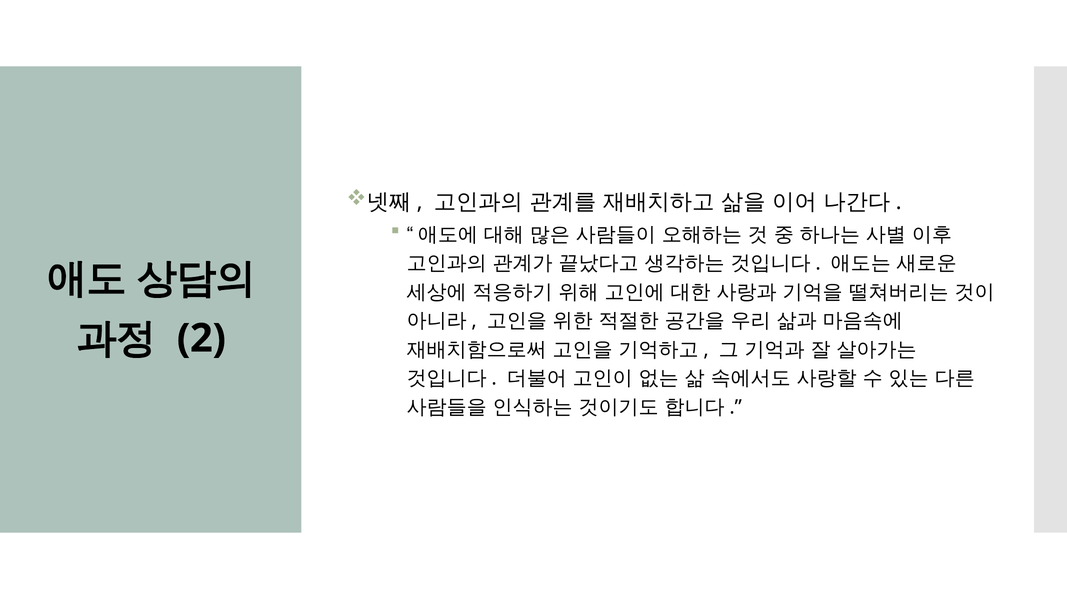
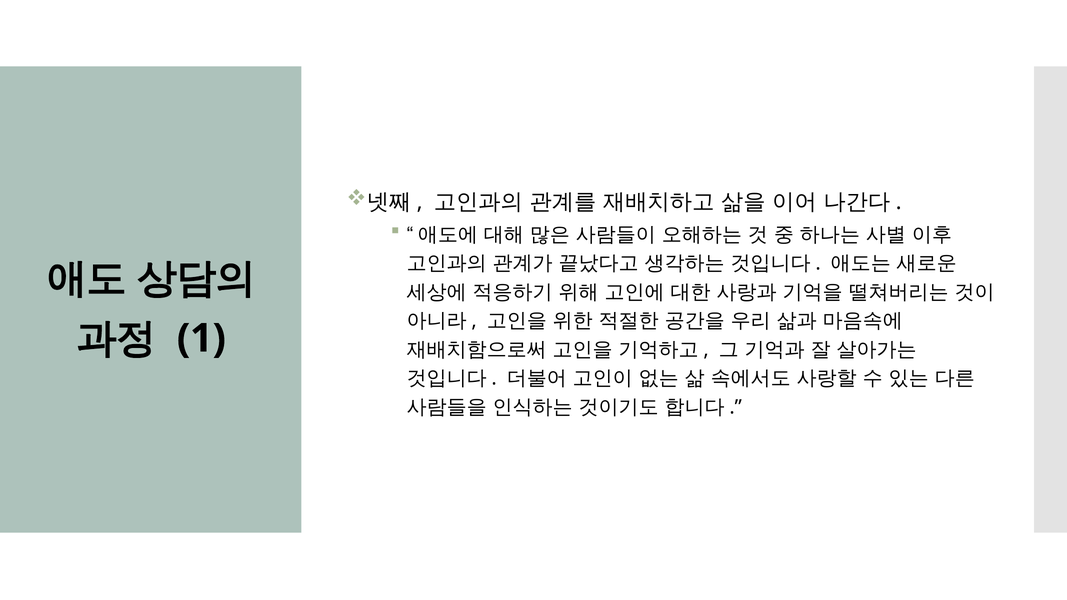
2: 2 -> 1 (201, 338)
